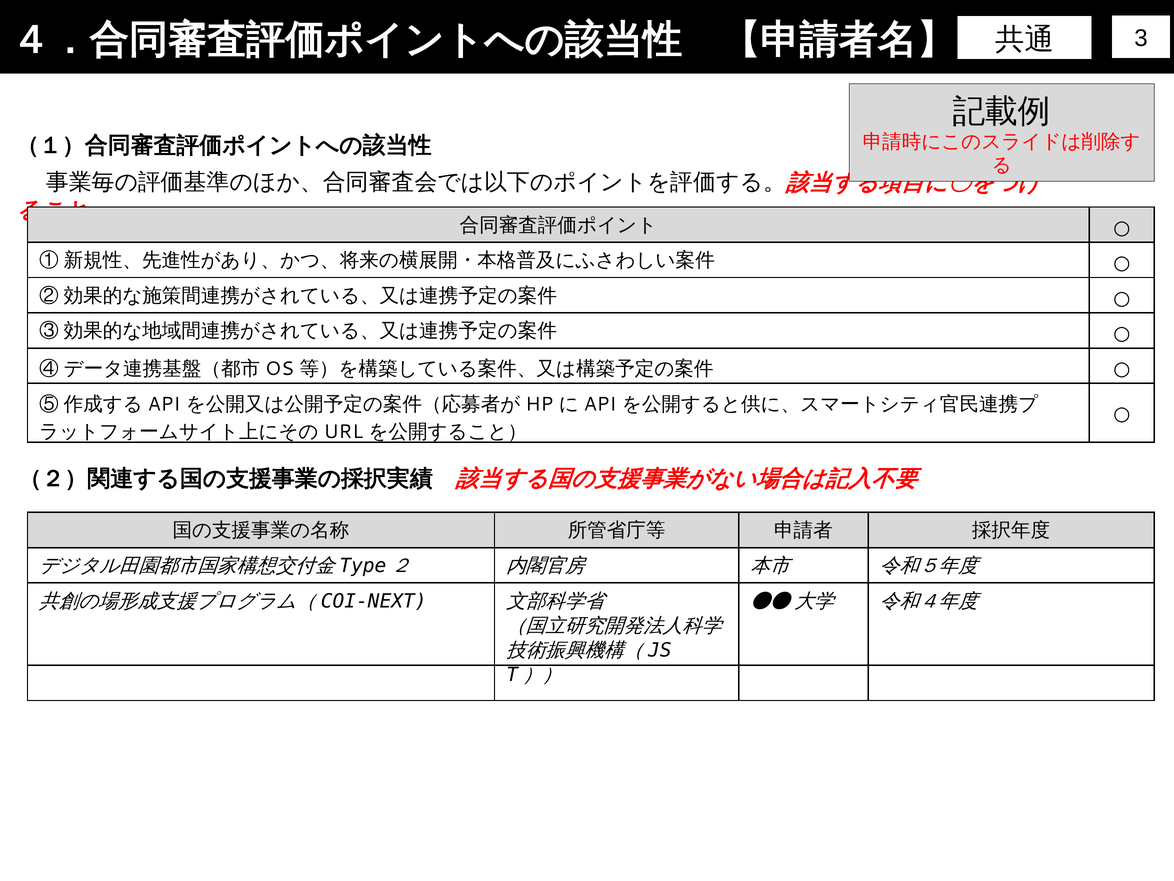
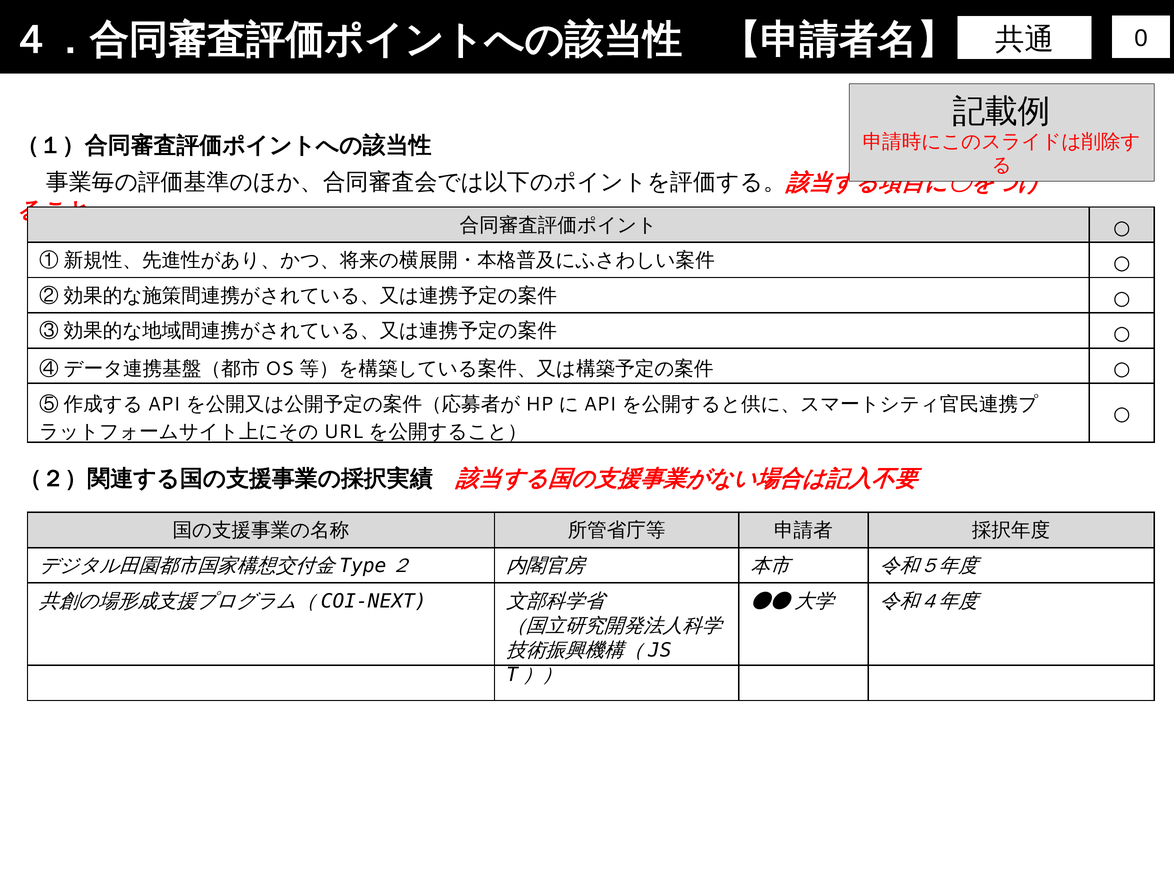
3: 3 -> 0 (1141, 38)
